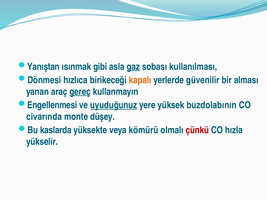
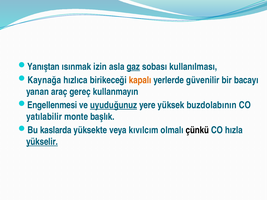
gibi: gibi -> izin (100, 67)
Dönmesi: Dönmesi -> Kaynağa (44, 80)
alması: alması -> bacayı (246, 80)
gereç underline: present -> none (80, 92)
civarında: civarında -> yatılabilir (44, 117)
düşey: düşey -> başlık (102, 117)
kömürü: kömürü -> kıvılcım (144, 130)
çünkü colour: red -> black (197, 130)
yükselir underline: none -> present (42, 142)
